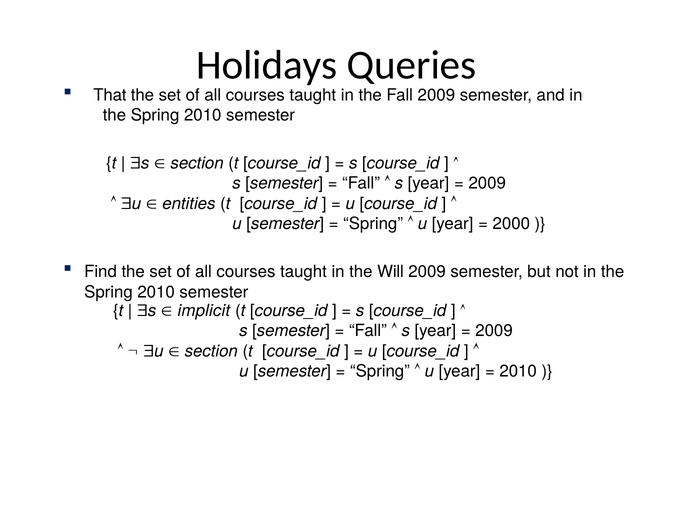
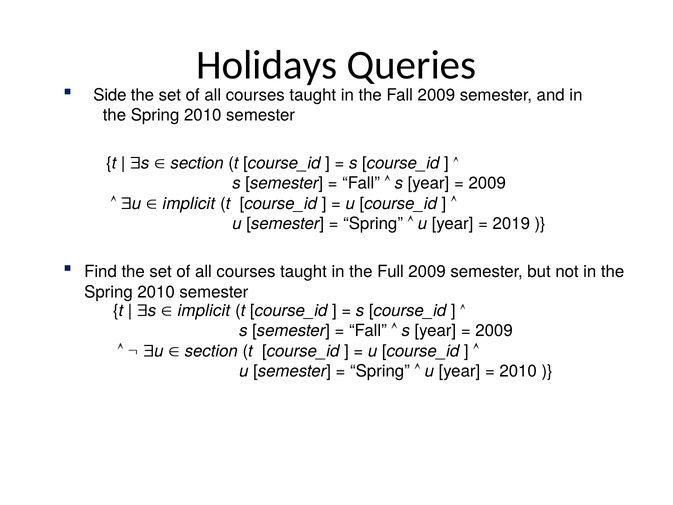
That: That -> Side (110, 95)
entities: entities -> implicit (189, 203)
2000: 2000 -> 2019 (511, 224)
Will: Will -> Full (390, 272)
